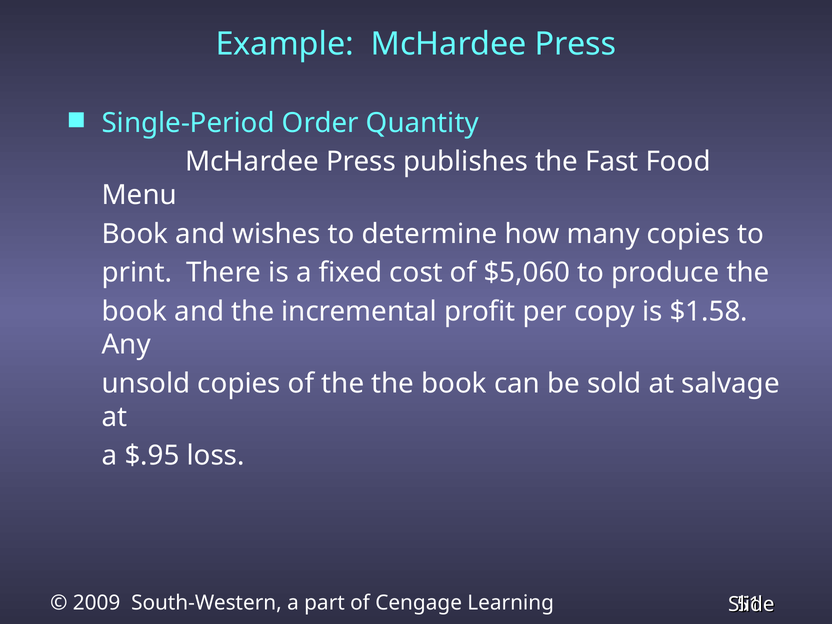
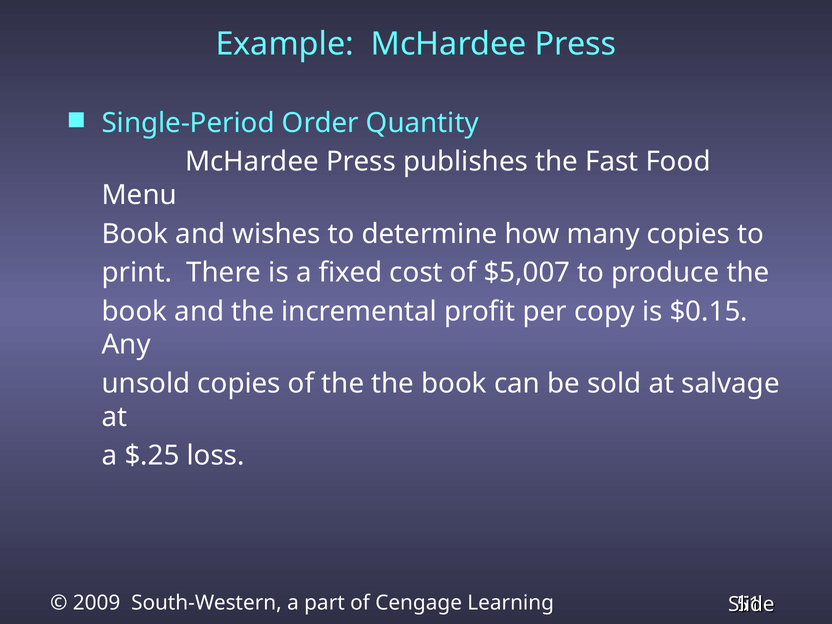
$5,060: $5,060 -> $5,007 (527, 273)
$1.58: $1.58 -> $0.15 (709, 312)
$.95: $.95 -> $.25 (152, 456)
